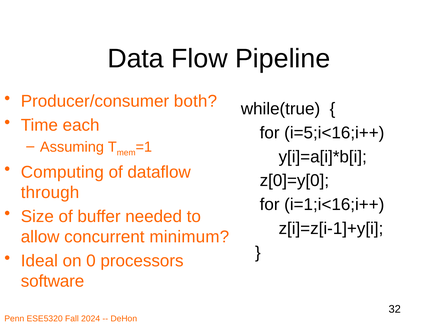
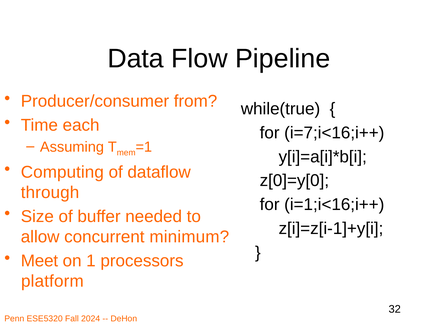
both: both -> from (196, 101)
i=5;i<16;i++: i=5;i<16;i++ -> i=7;i<16;i++ (334, 133)
Ideal: Ideal -> Meet (39, 260)
0: 0 -> 1 (91, 260)
software: software -> platform (52, 281)
